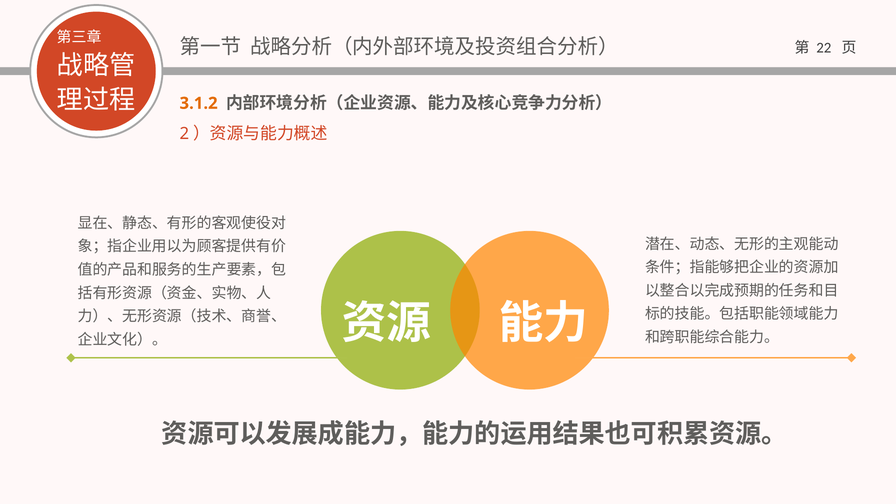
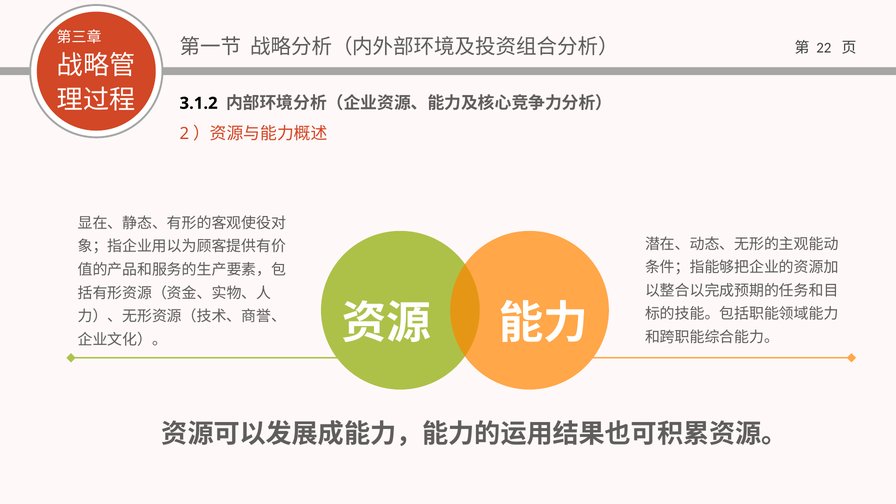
3.1.2 colour: orange -> black (199, 103)
